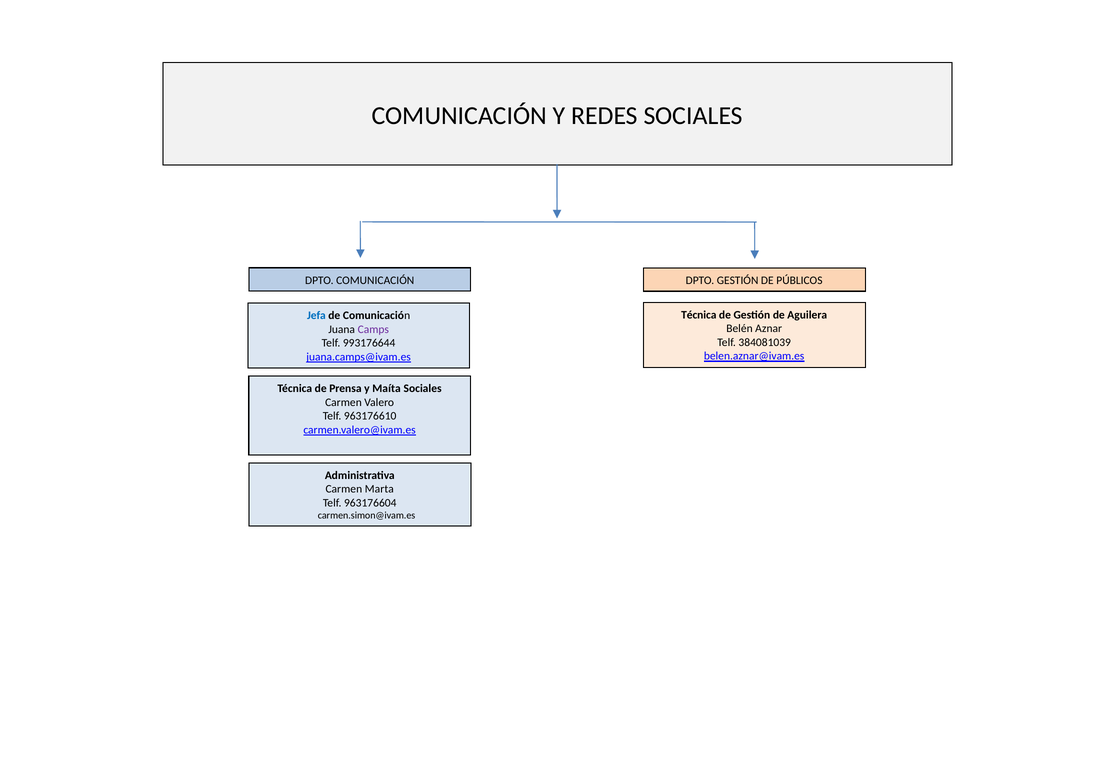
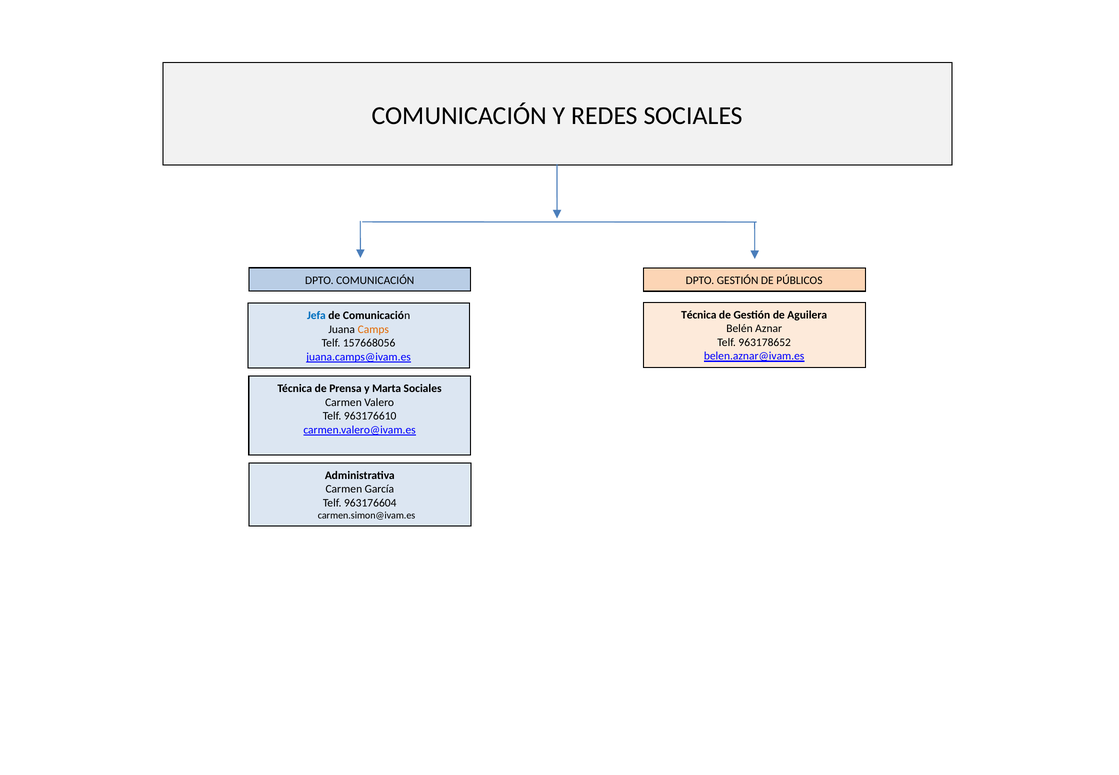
Camps colour: purple -> orange (373, 329)
384081039: 384081039 -> 963178652 (765, 342)
993176644: 993176644 -> 157668056 (369, 343)
Maíta: Maíta -> Marta (387, 388)
Marta: Marta -> García (379, 489)
